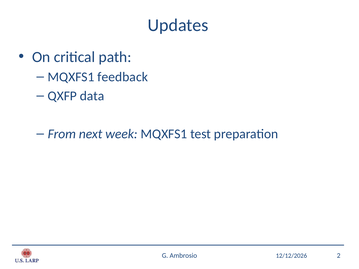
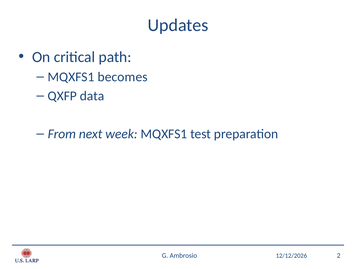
feedback: feedback -> becomes (123, 77)
